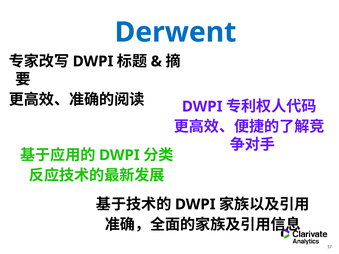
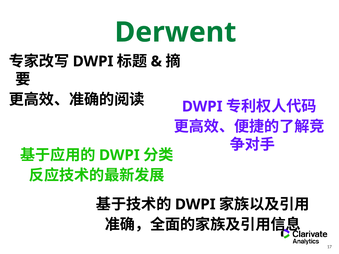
Derwent colour: blue -> green (175, 32)
